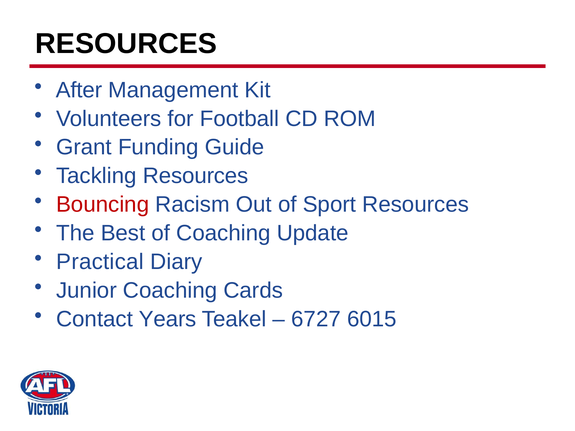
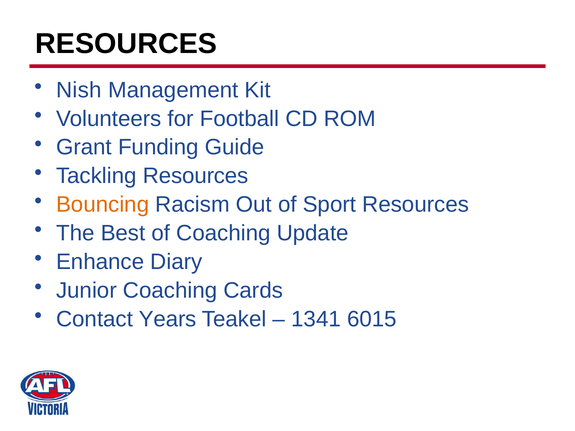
After: After -> Nish (79, 90)
Bouncing colour: red -> orange (103, 205)
Practical: Practical -> Enhance (100, 262)
6727: 6727 -> 1341 (316, 319)
